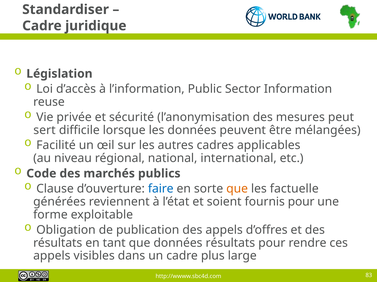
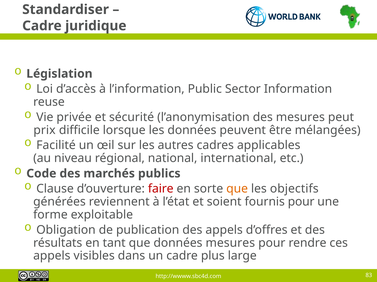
sert: sert -> prix (44, 130)
faire colour: blue -> red (161, 189)
factuelle: factuelle -> objectifs (294, 189)
données résultats: résultats -> mesures (230, 243)
